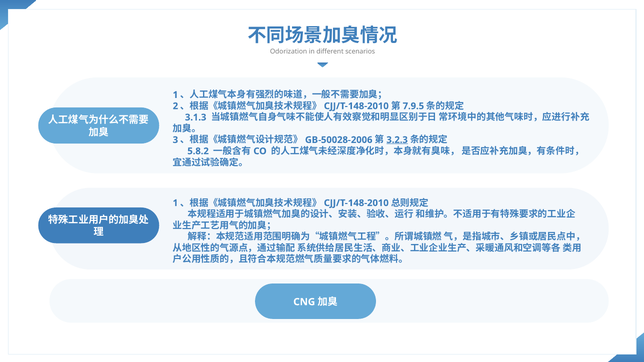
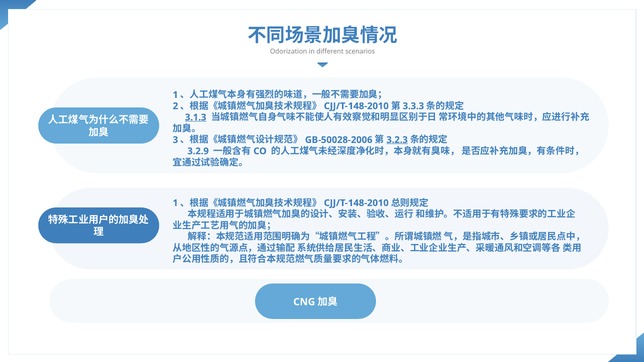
7.9.5: 7.9.5 -> 3.3.3 (413, 106)
3.1.3 underline: none -> present (196, 117)
5.8.2: 5.8.2 -> 3.2.9 (198, 151)
